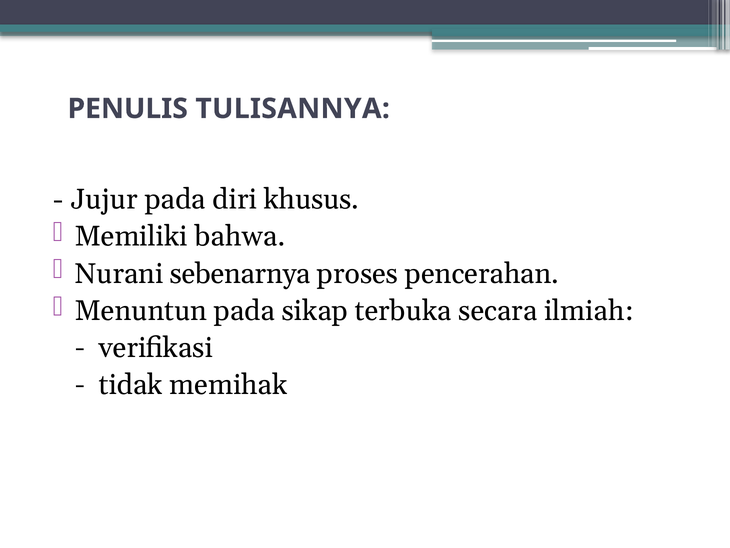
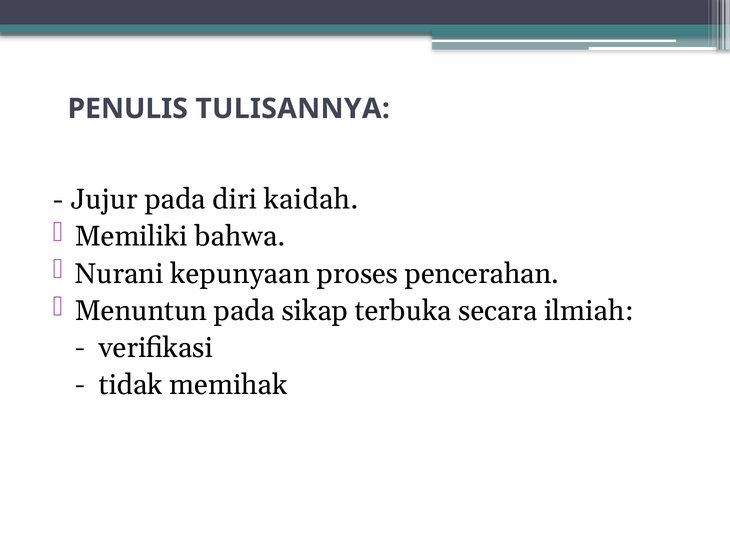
khusus: khusus -> kaidah (311, 199)
sebenarnya: sebenarnya -> kepunyaan (240, 273)
